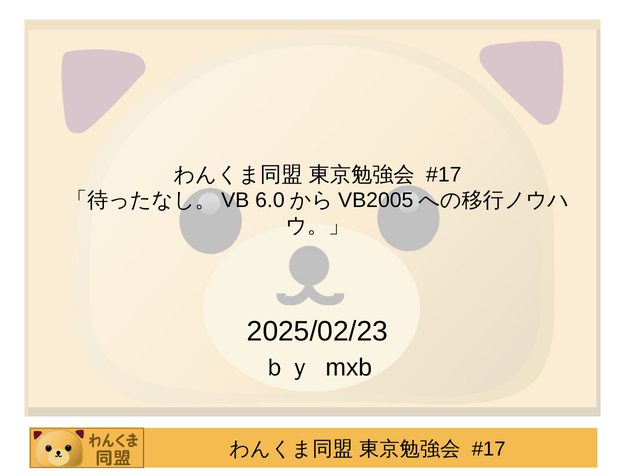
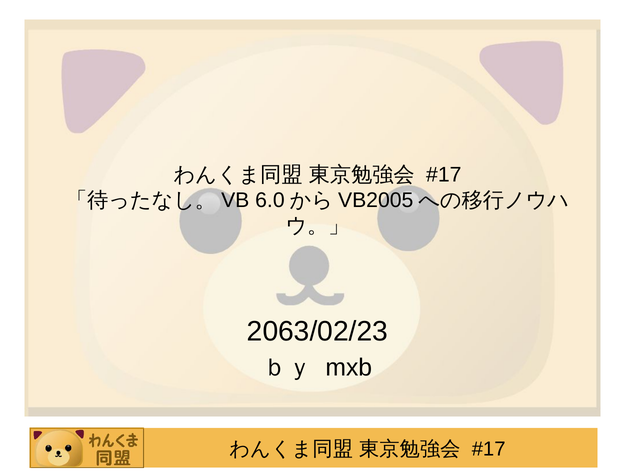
2025/02/23: 2025/02/23 -> 2063/02/23 (317, 331)
